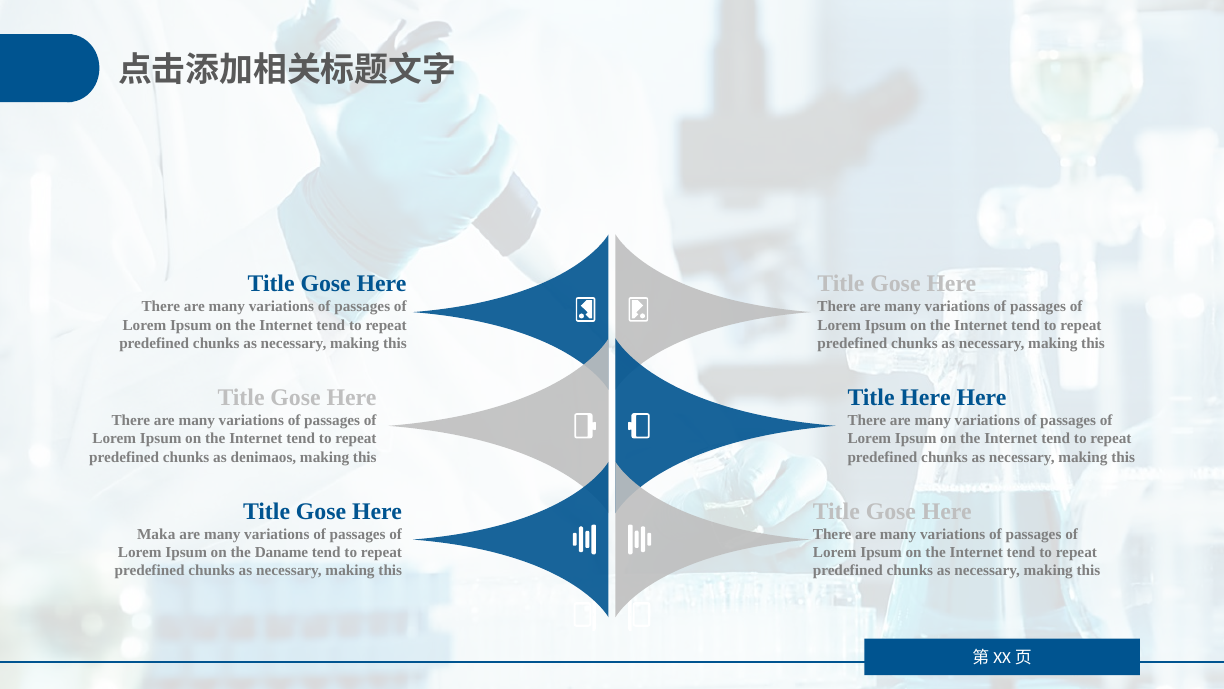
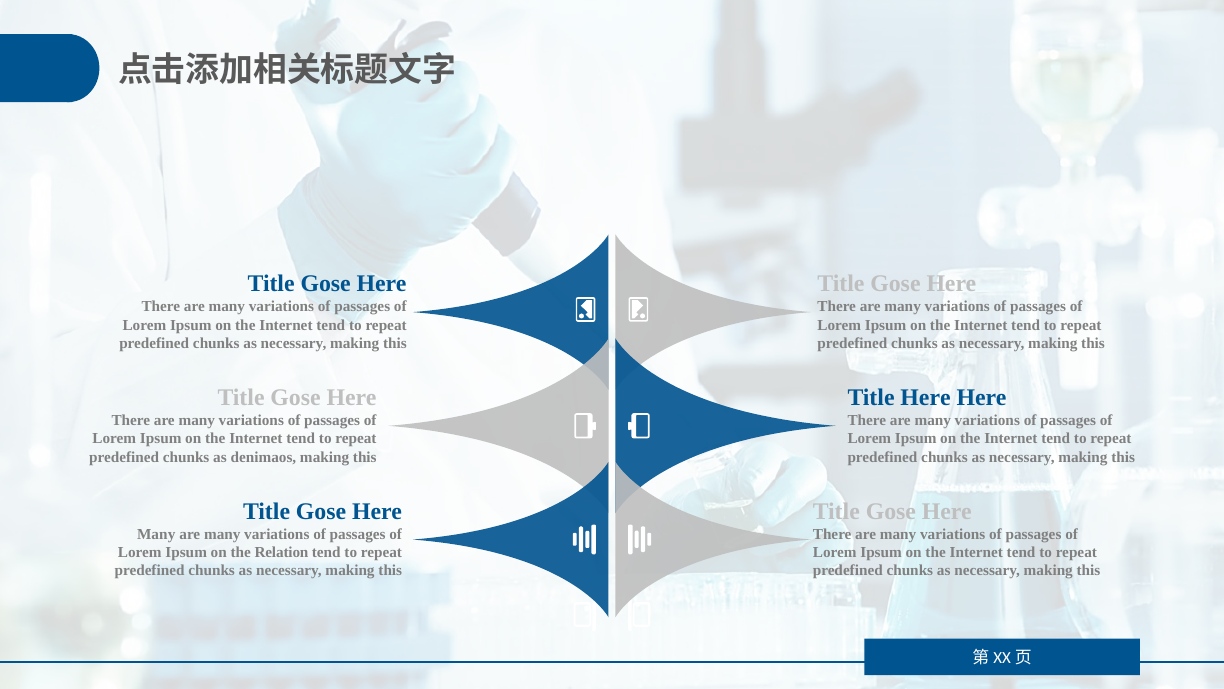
Maka: Maka -> Many (156, 534)
Daname: Daname -> Relation (281, 552)
